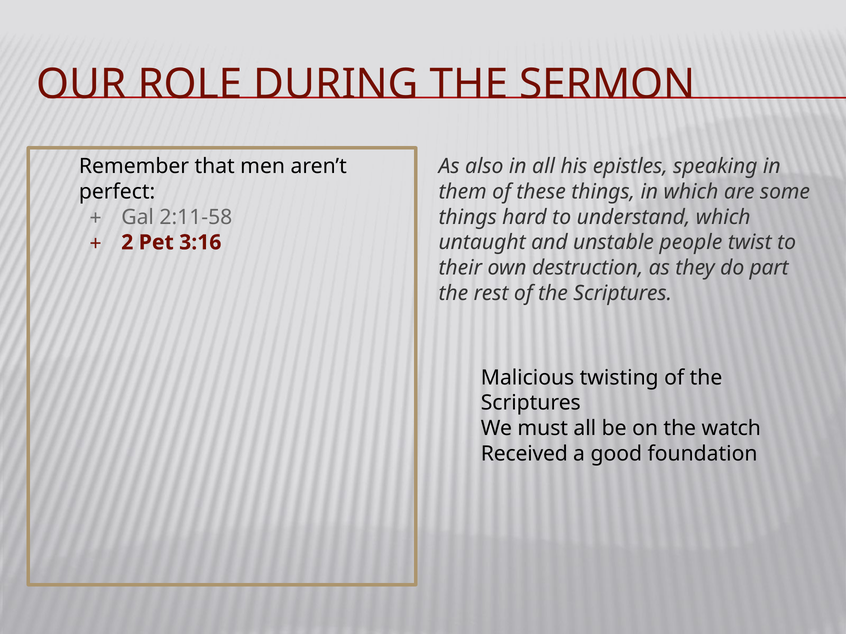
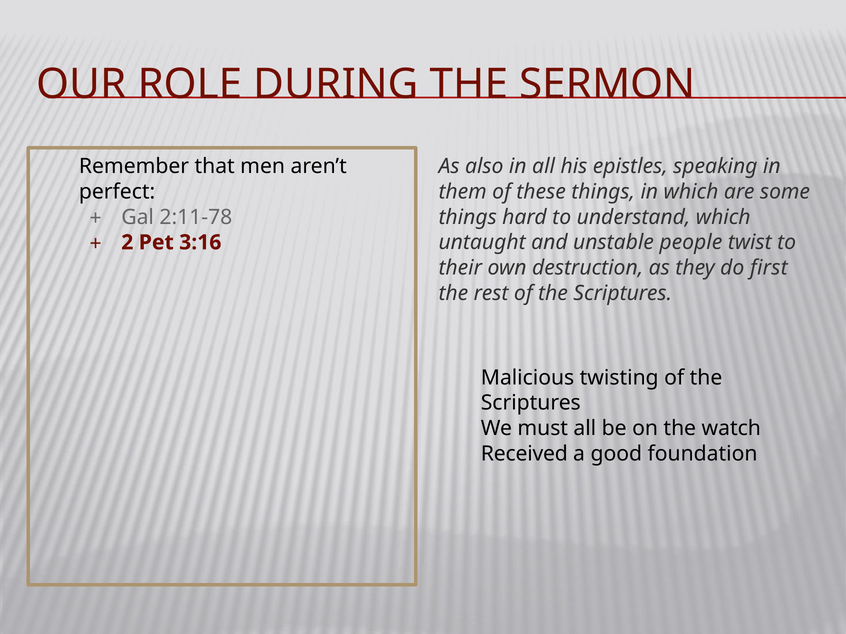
2:11-58: 2:11-58 -> 2:11-78 (196, 217)
part: part -> first (769, 268)
